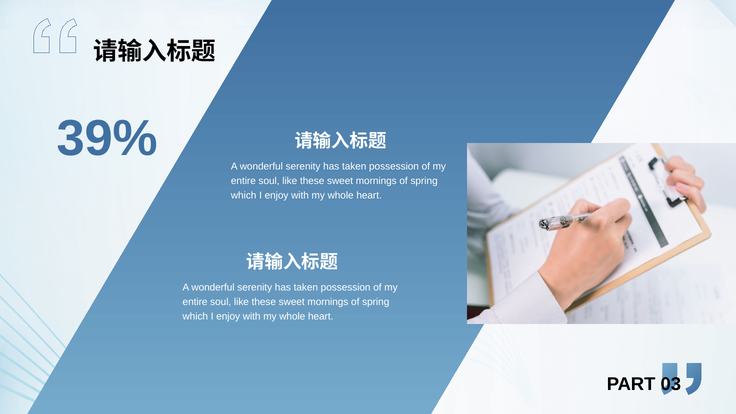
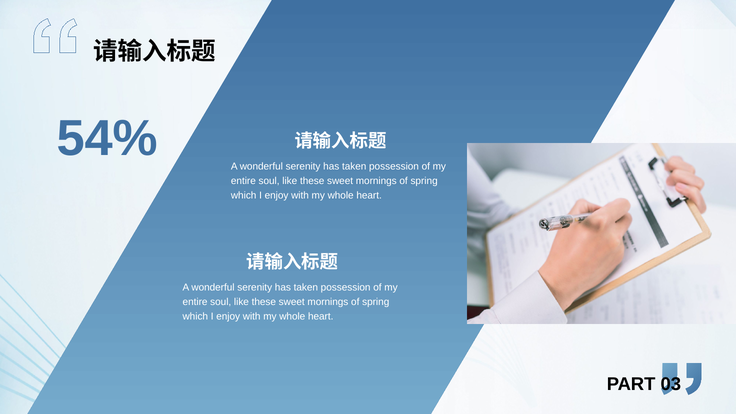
39%: 39% -> 54% (107, 139)
